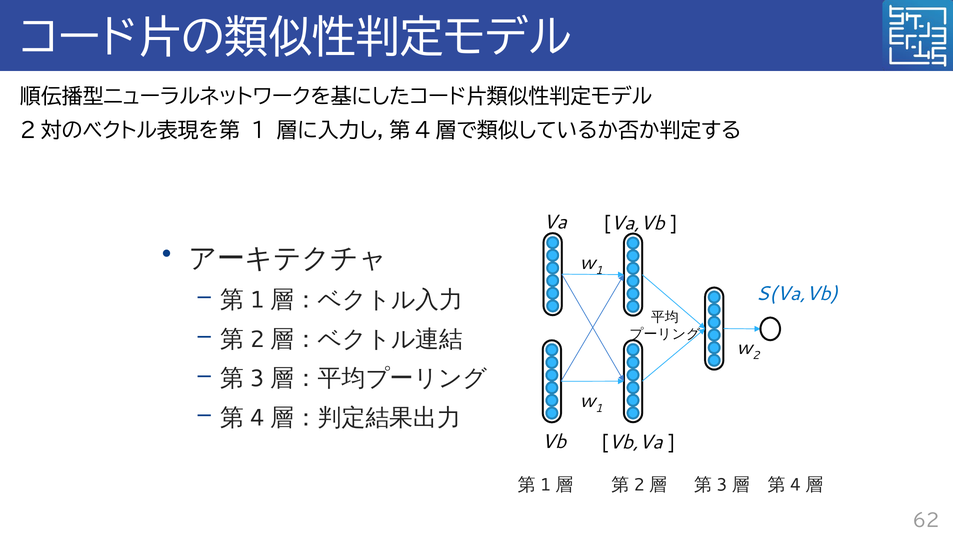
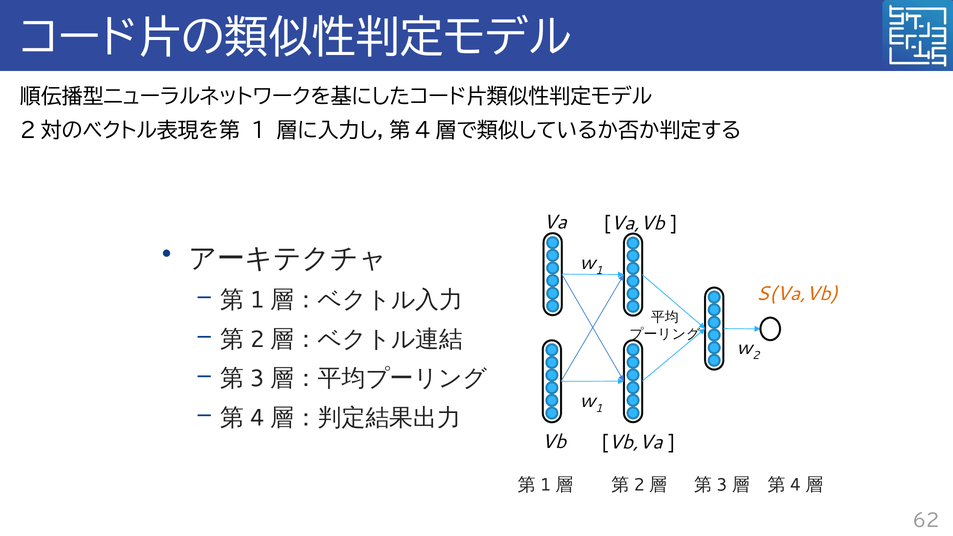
S(Va,Vb colour: blue -> orange (797, 294)
